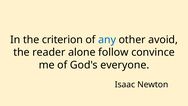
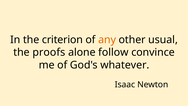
any colour: blue -> orange (107, 40)
avoid: avoid -> usual (163, 40)
reader: reader -> proofs (49, 52)
everyone: everyone -> whatever (125, 65)
